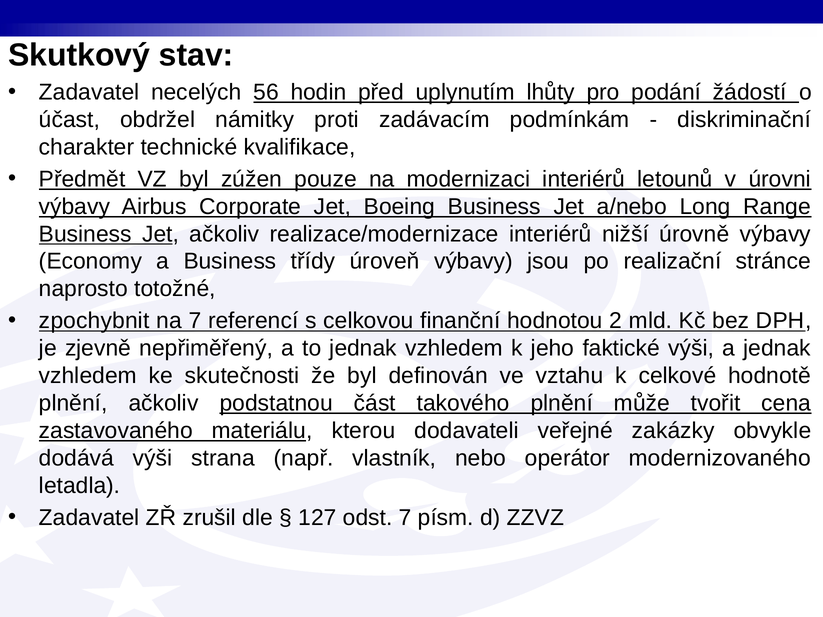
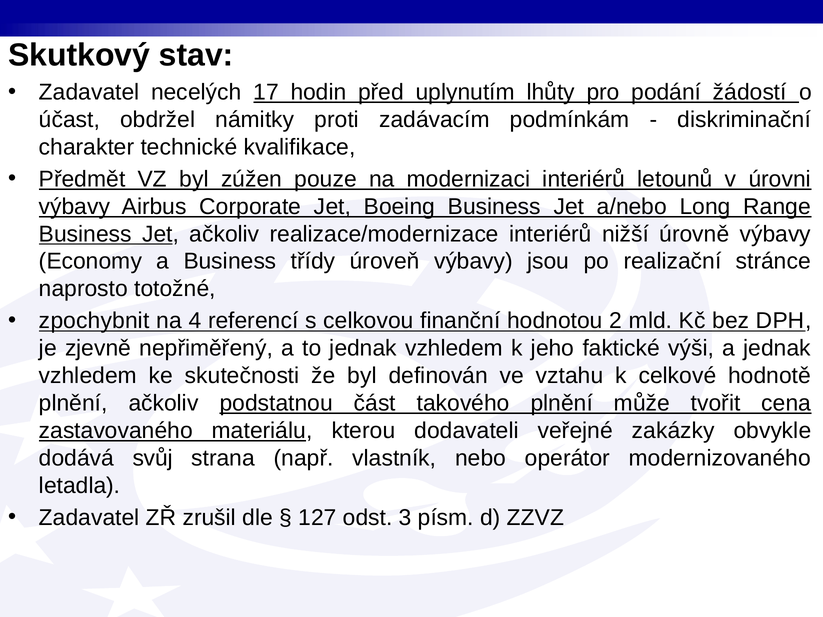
56: 56 -> 17 (266, 92)
na 7: 7 -> 4 (195, 321)
dodává výši: výši -> svůj (153, 458)
odst 7: 7 -> 3 (405, 518)
